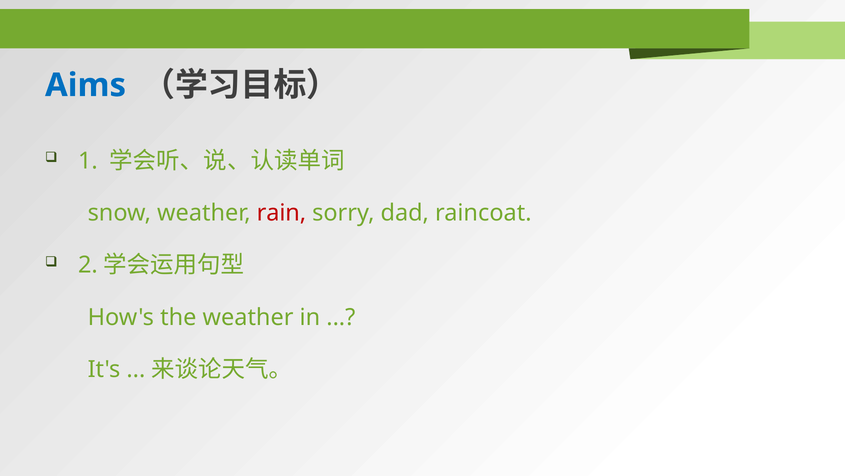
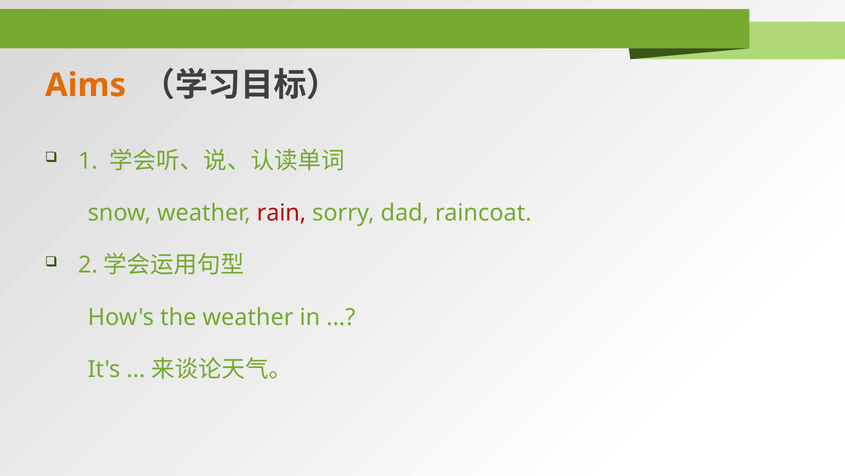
Aims colour: blue -> orange (86, 85)
